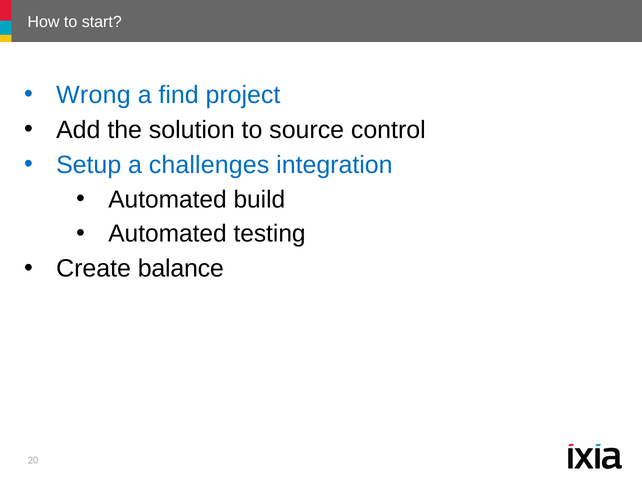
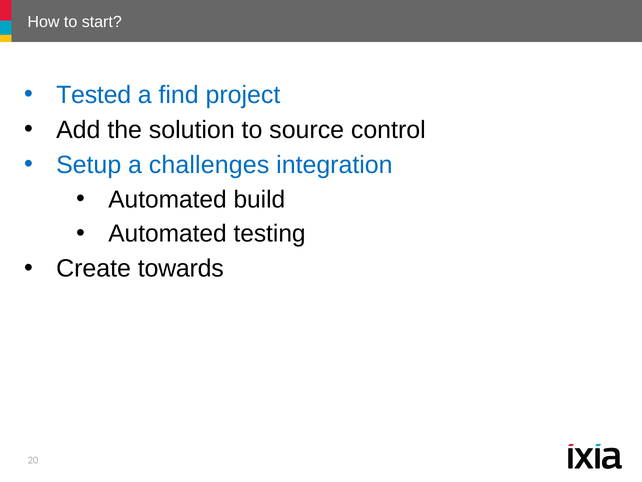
Wrong: Wrong -> Tested (94, 95)
balance: balance -> towards (181, 268)
